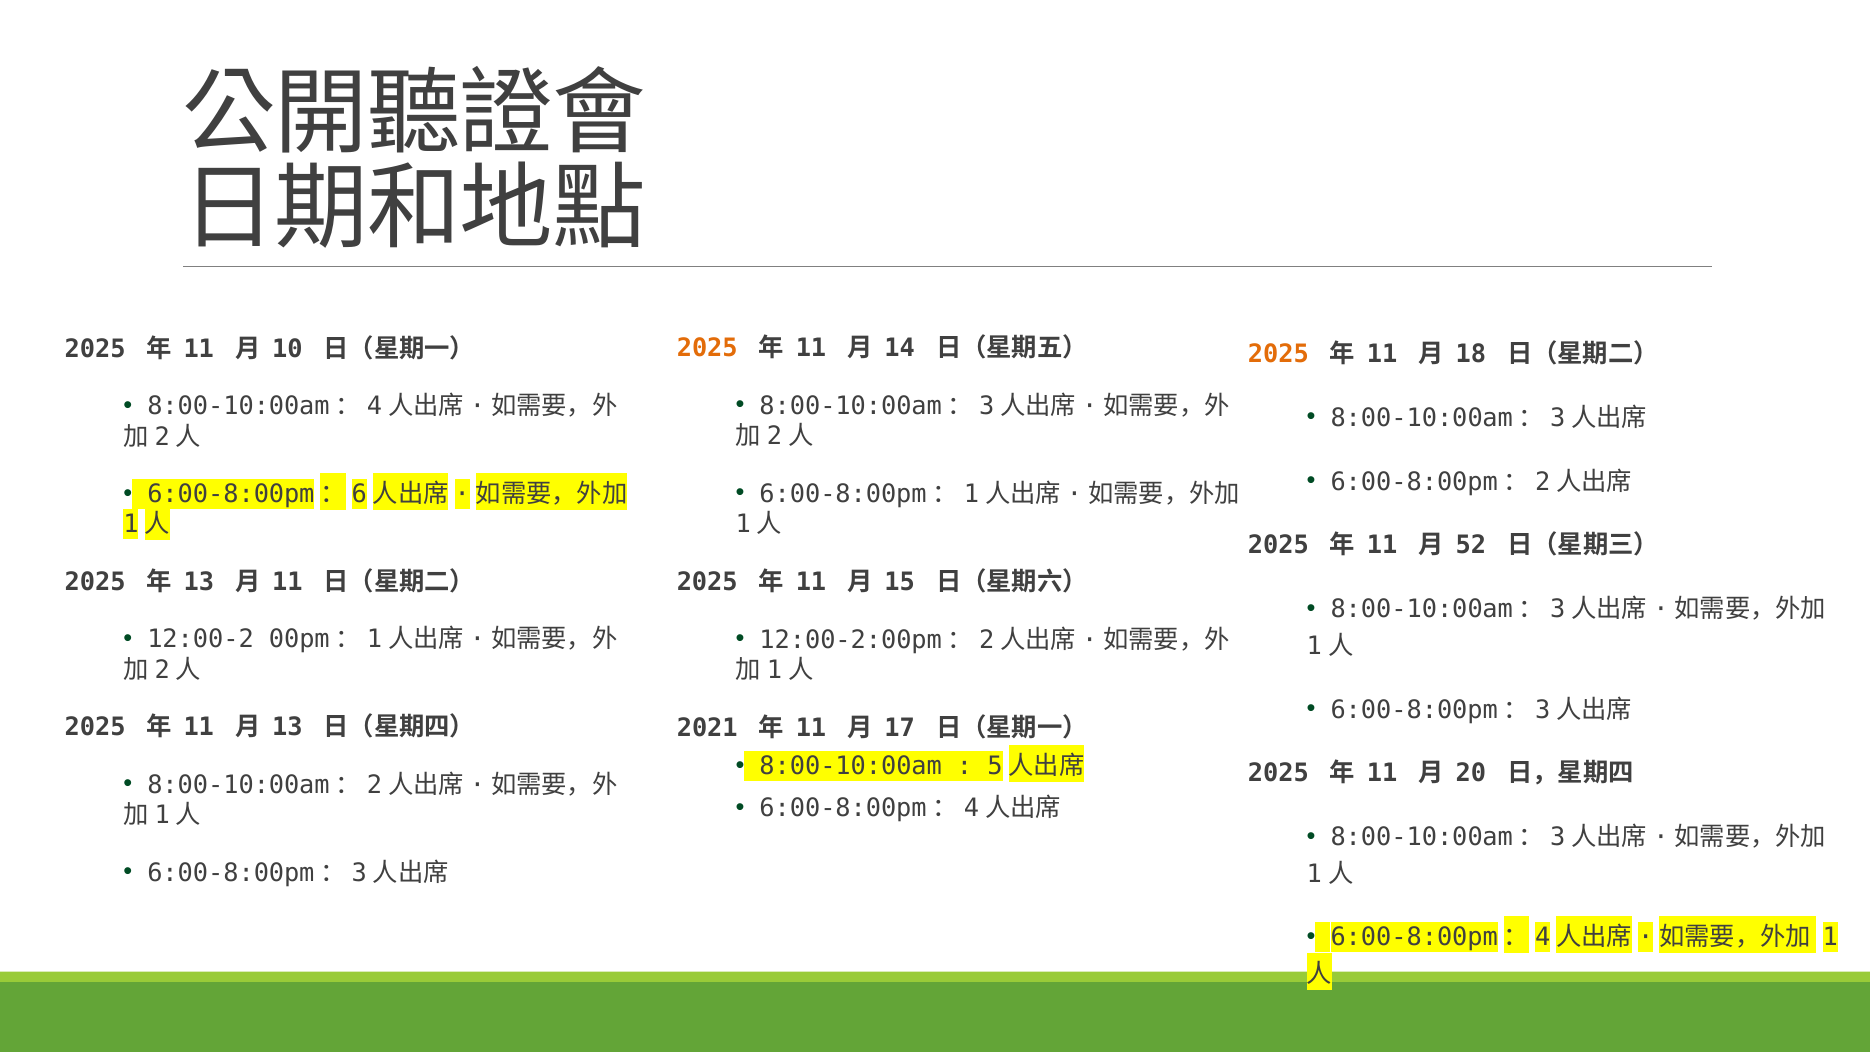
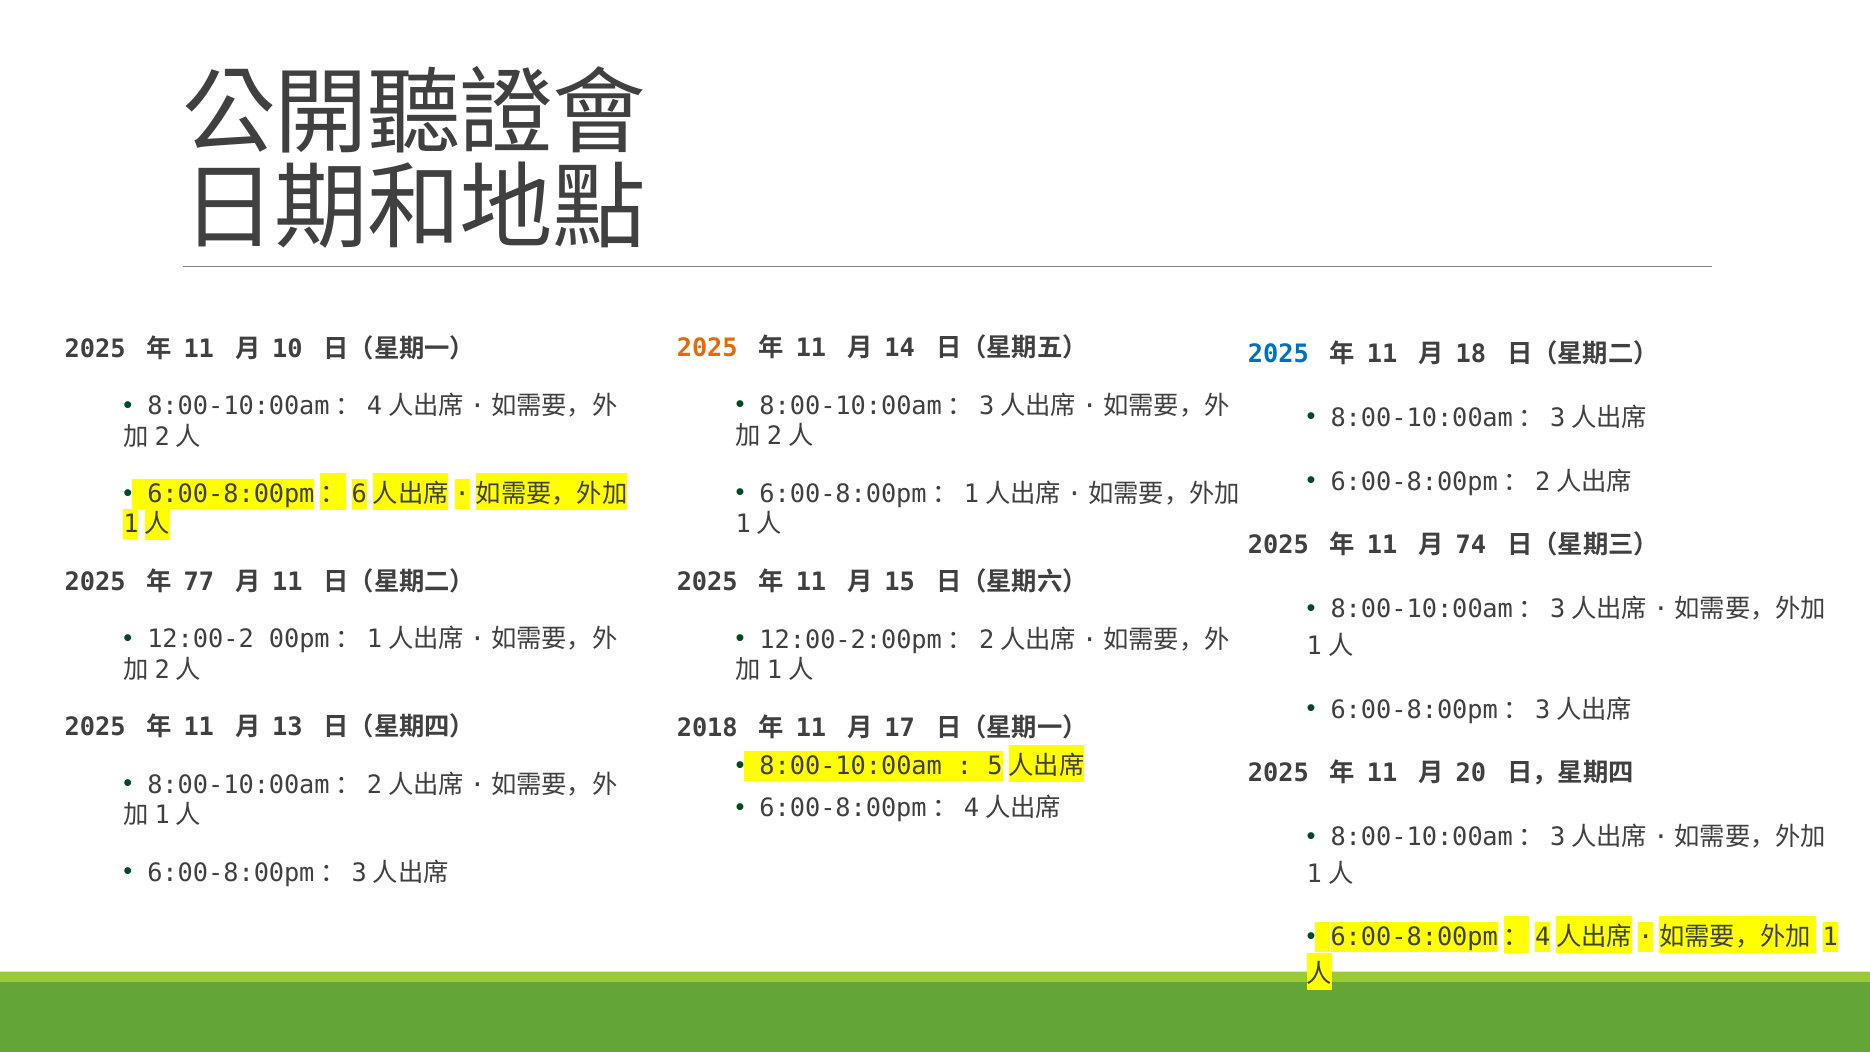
2025 colour: orange -> blue (1278, 354)
52: 52 -> 74 (1471, 546)
13: 13 -> 77 (199, 582)
2021: 2021 -> 2018 (707, 728)
